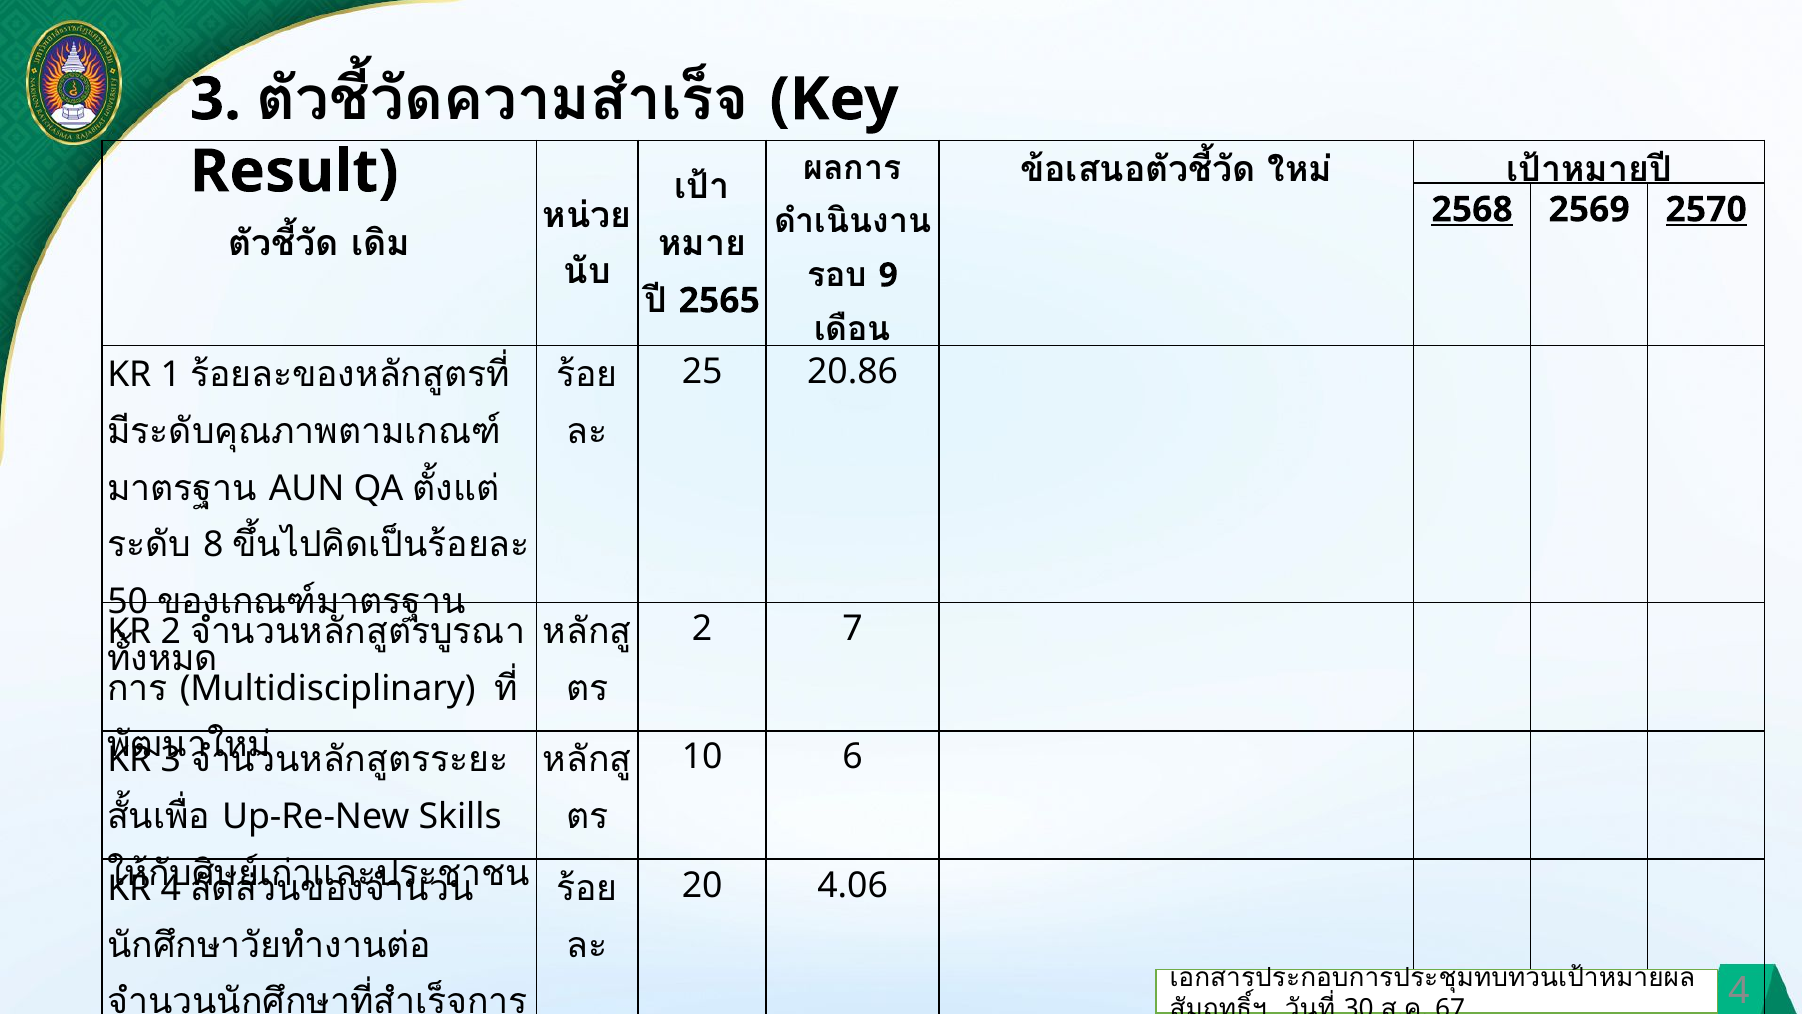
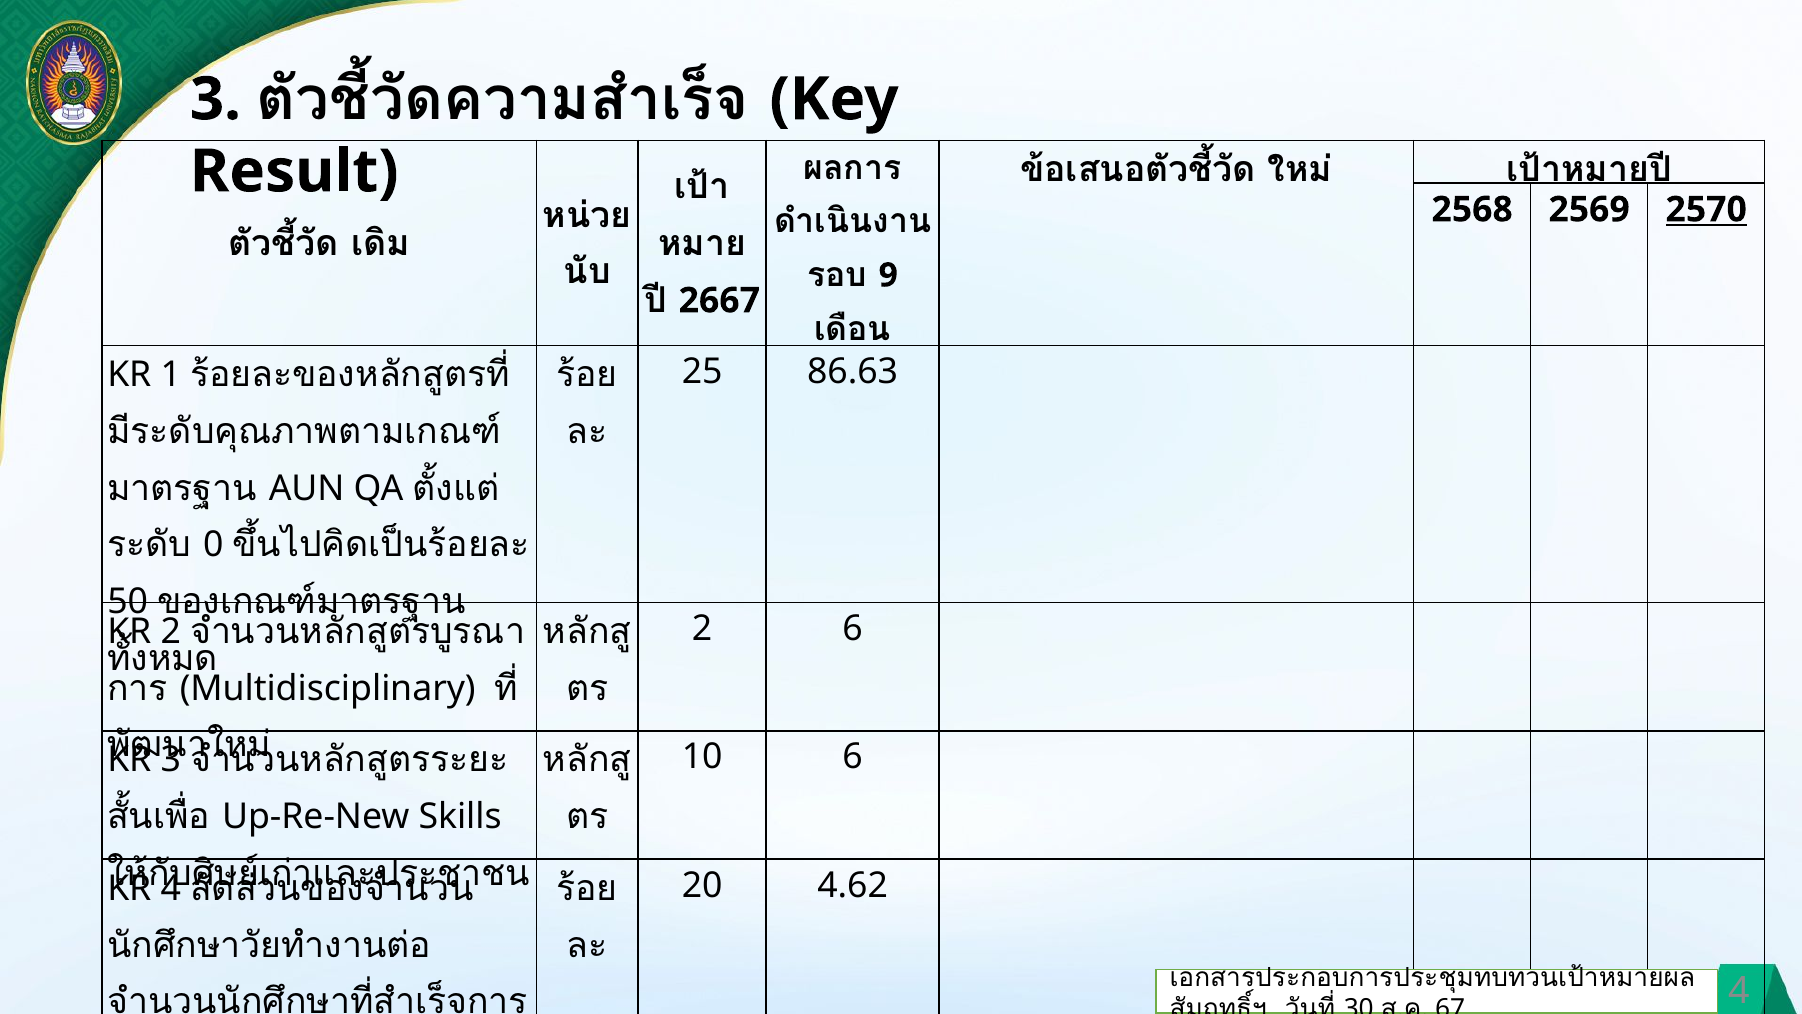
2568 underline: present -> none (1472, 209)
2565: 2565 -> 2667 (719, 300)
20.86: 20.86 -> 86.63 (853, 372)
8: 8 -> 0 (213, 545)
2 7: 7 -> 6 (853, 628)
4.06: 4.06 -> 4.62 (853, 885)
